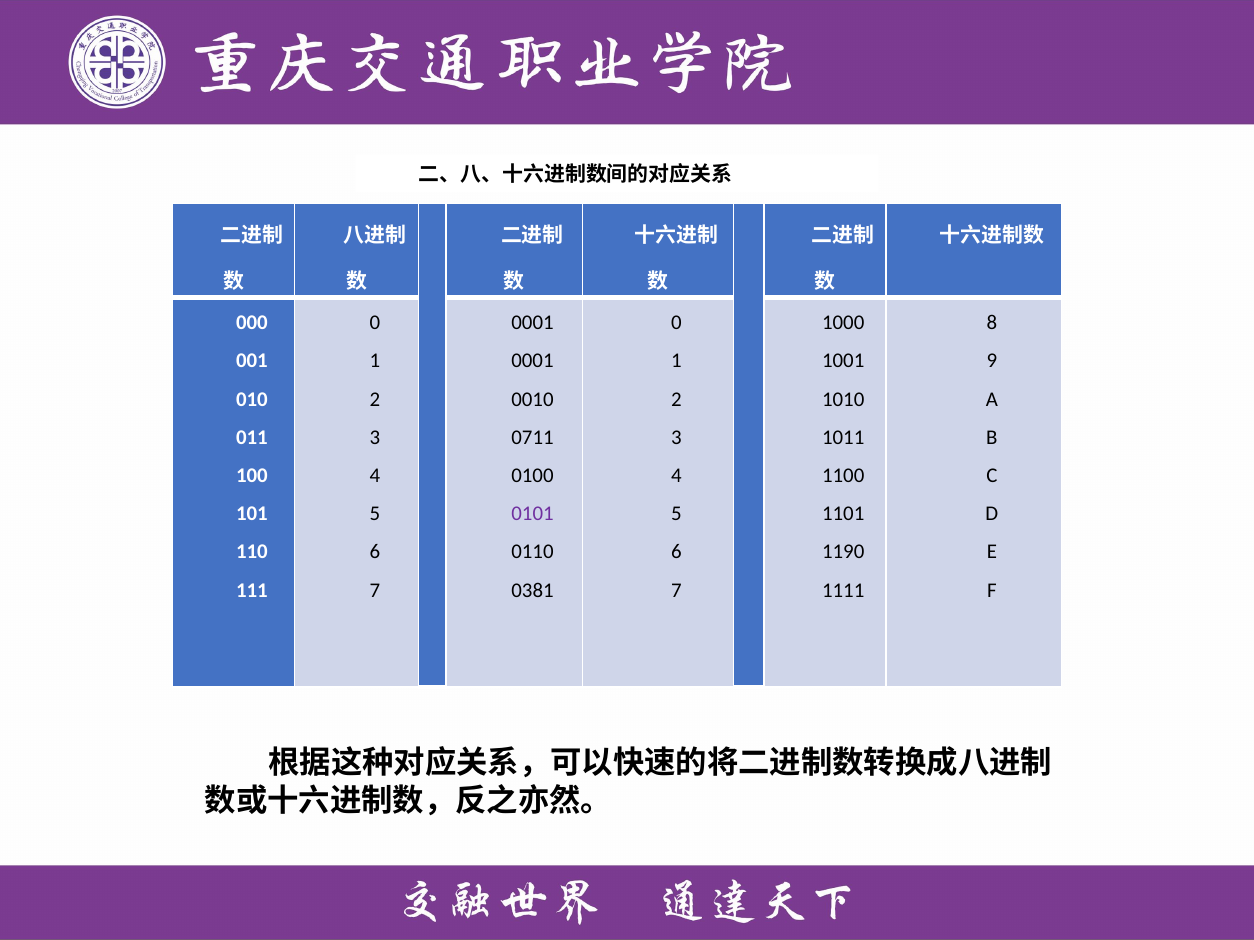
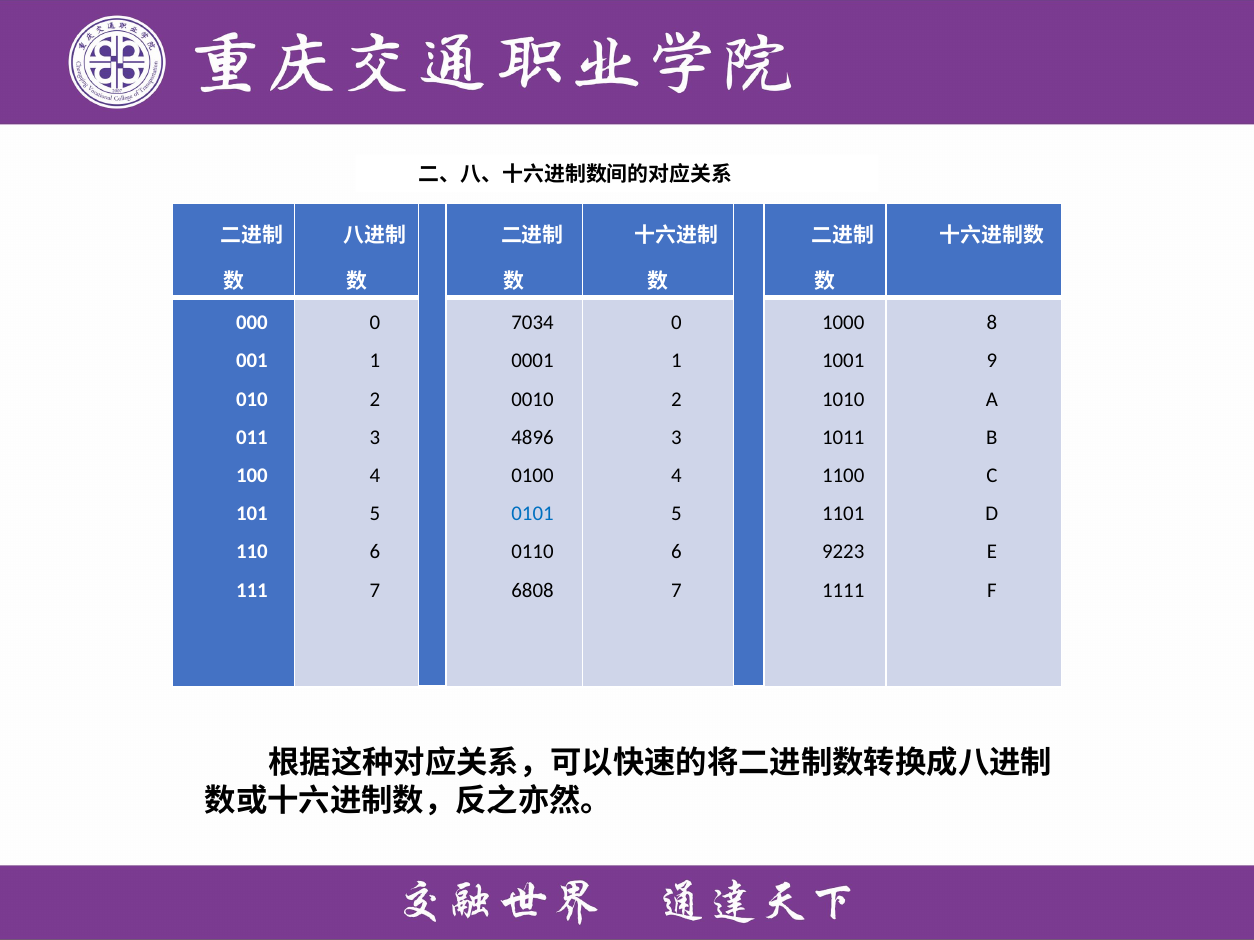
0001: 0001 -> 7034 (533, 323)
0711: 0711 -> 4896 (533, 438)
0101 colour: purple -> blue (533, 514)
1190: 1190 -> 9223 (843, 552)
0381: 0381 -> 6808 (533, 591)
